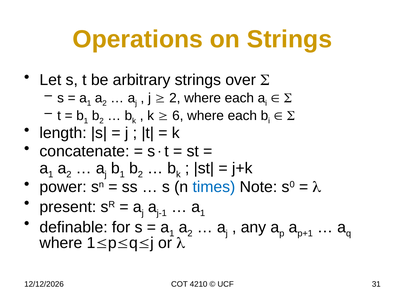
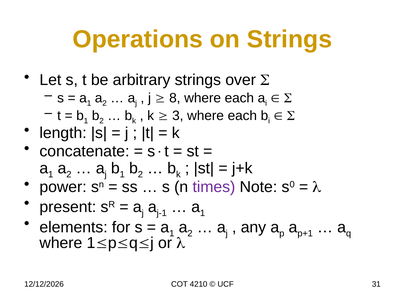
2: 2 -> 8 (175, 98)
6: 6 -> 3 (178, 116)
times colour: blue -> purple (214, 187)
definable: definable -> elements (74, 227)
